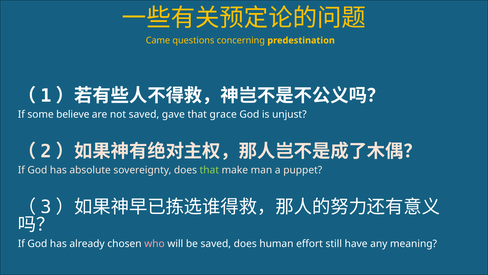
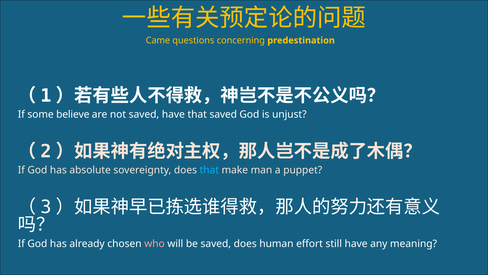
saved gave: gave -> have (173, 114)
that grace: grace -> saved (223, 114)
that colour: light green -> light blue (209, 170)
